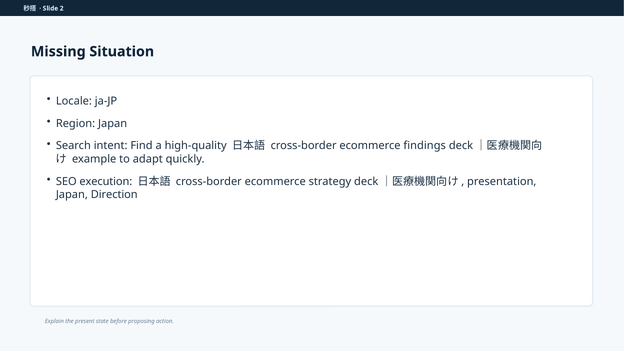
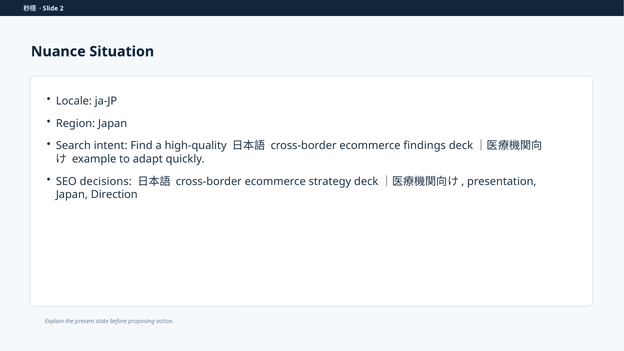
Missing: Missing -> Nuance (58, 52)
execution: execution -> decisions (106, 181)
